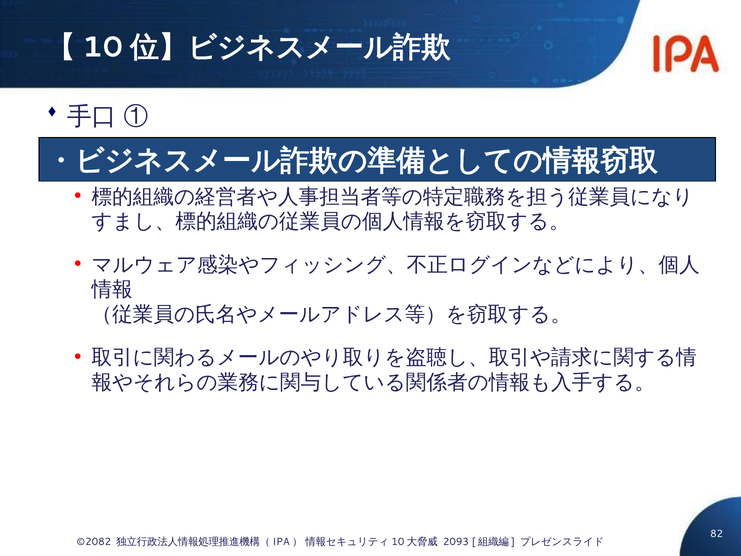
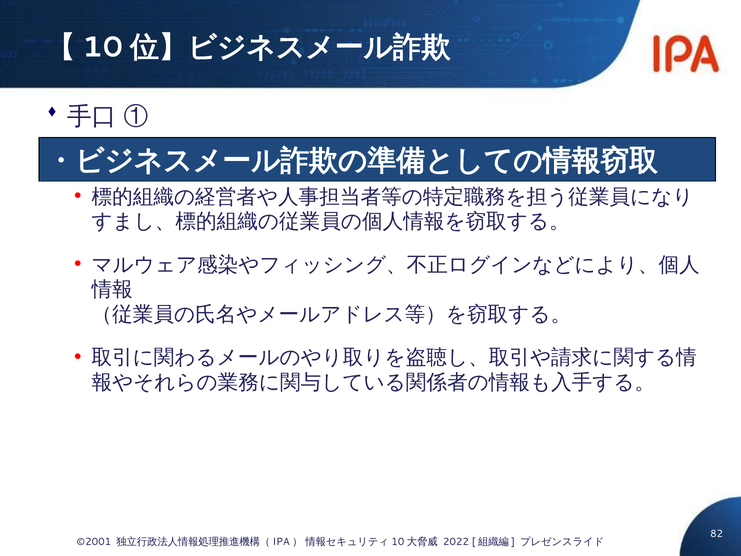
©2082: ©2082 -> ©2001 (94, 541)
2093: 2093 -> 2022 (456, 541)
